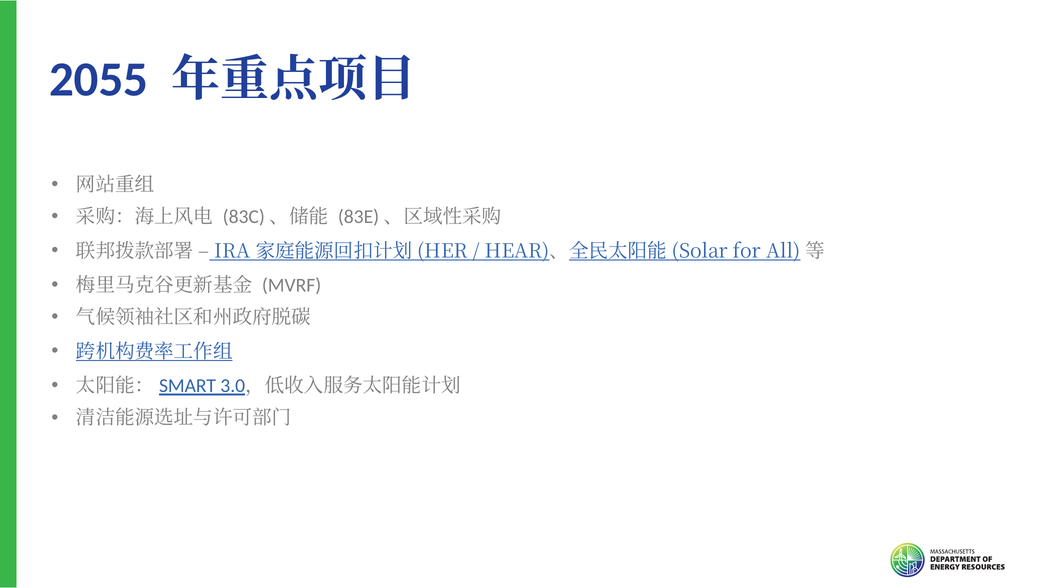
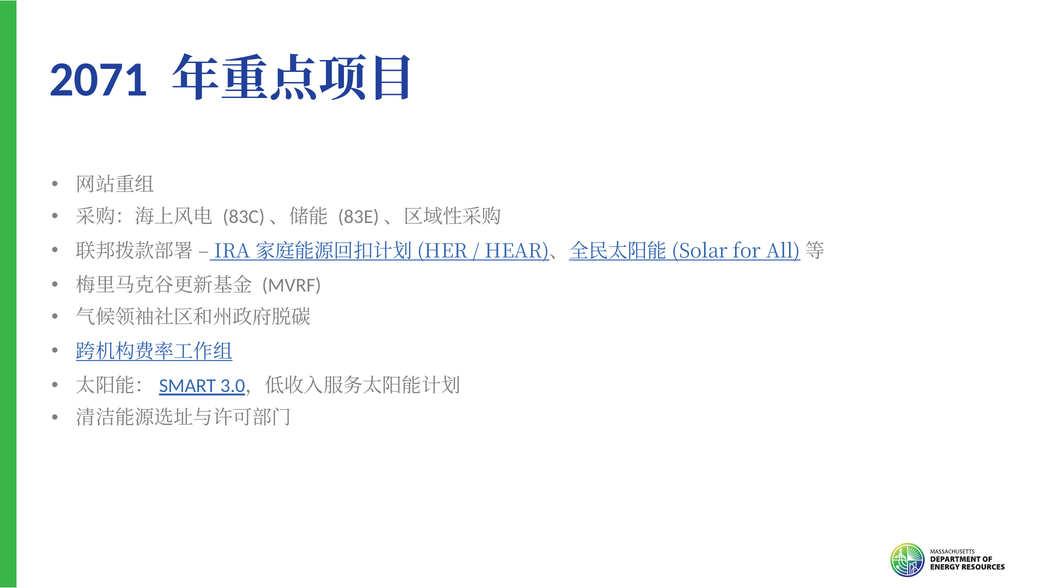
2055: 2055 -> 2071 (99, 79)
